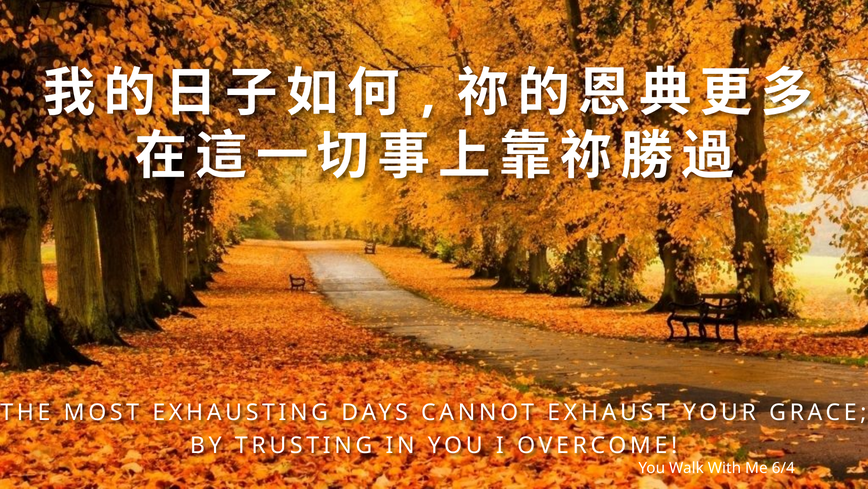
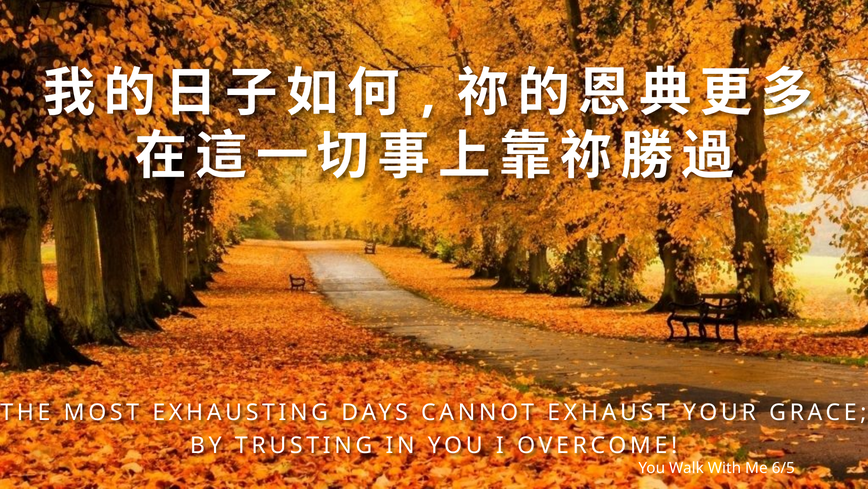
6/4: 6/4 -> 6/5 (783, 468)
